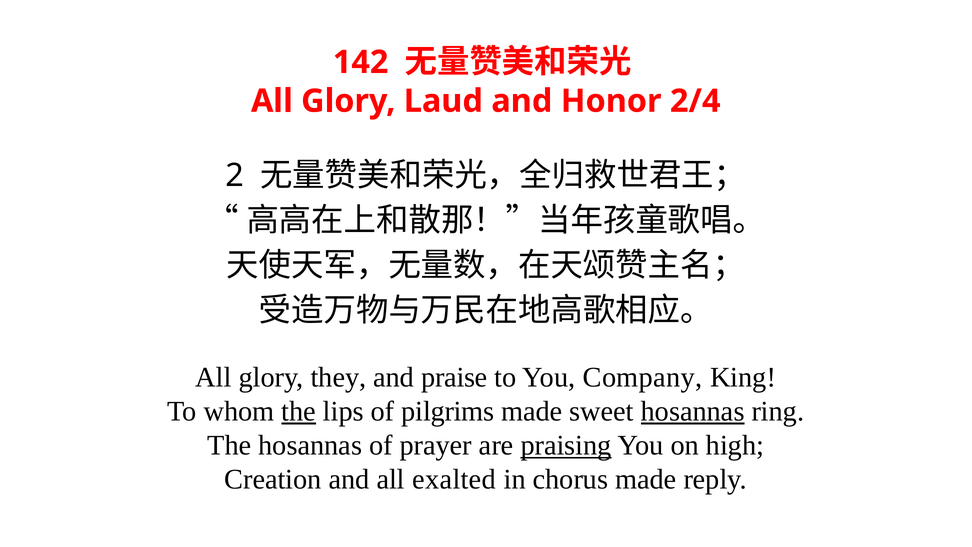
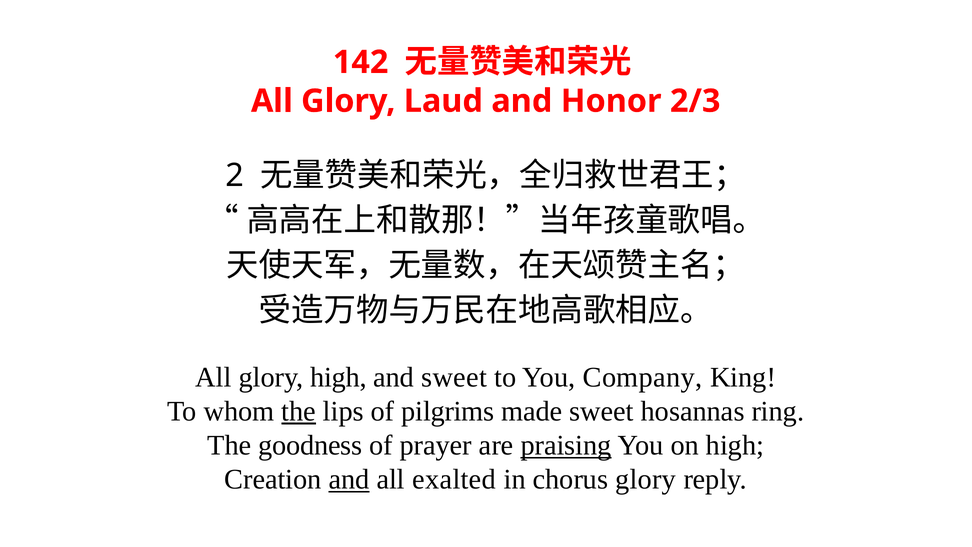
2/4: 2/4 -> 2/3 (695, 101)
glory they: they -> high (339, 377)
and praise: praise -> sweet (454, 377)
hosannas underline: present -> none (693, 411)
The hosannas: hosannas -> goodness (310, 445)
and underline: none -> present (349, 479)
chorus made: made -> glory (646, 479)
